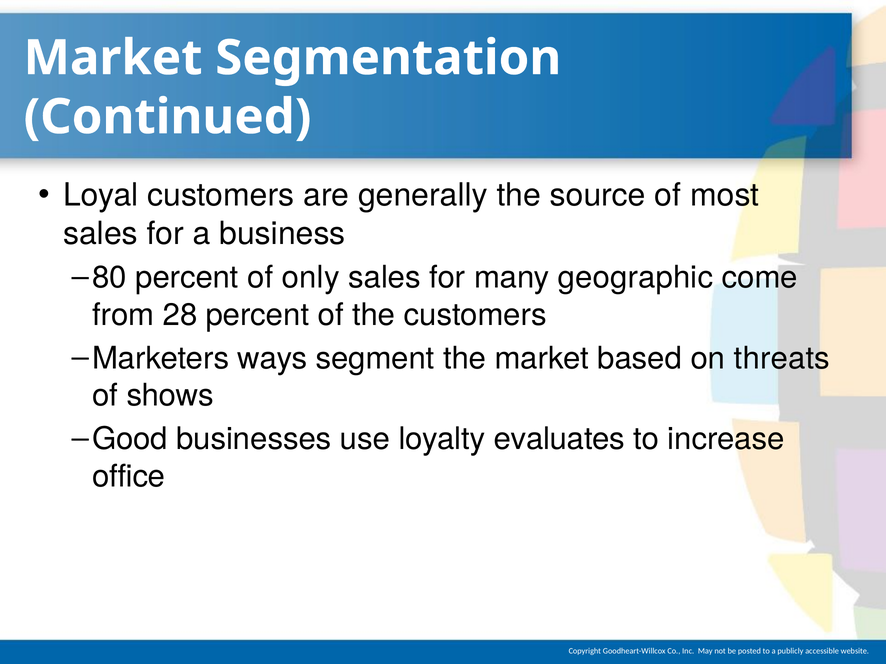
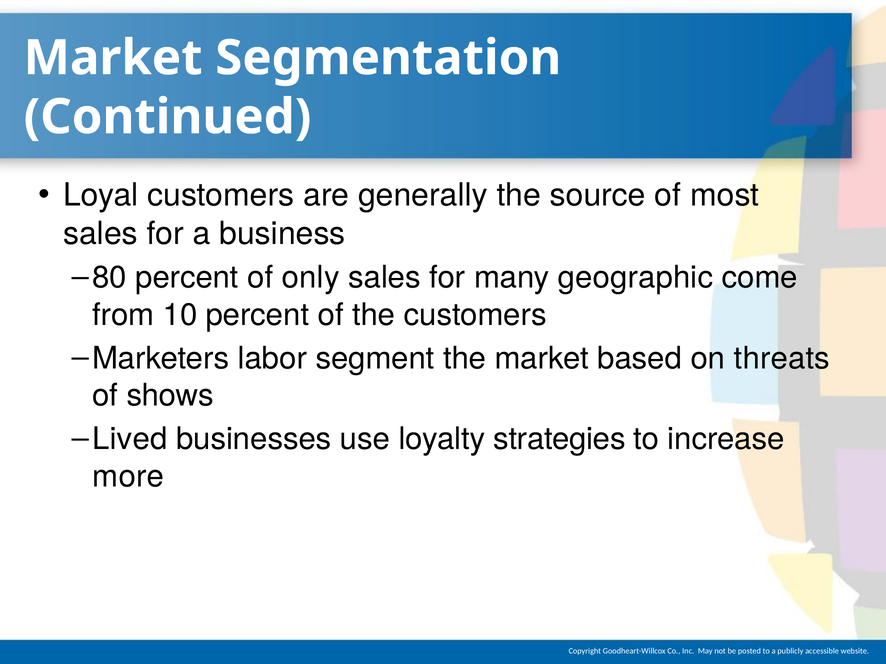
28: 28 -> 10 (180, 315)
ways: ways -> labor (272, 359)
Good: Good -> Lived (130, 439)
evaluates: evaluates -> strategies (559, 439)
office: office -> more (128, 477)
